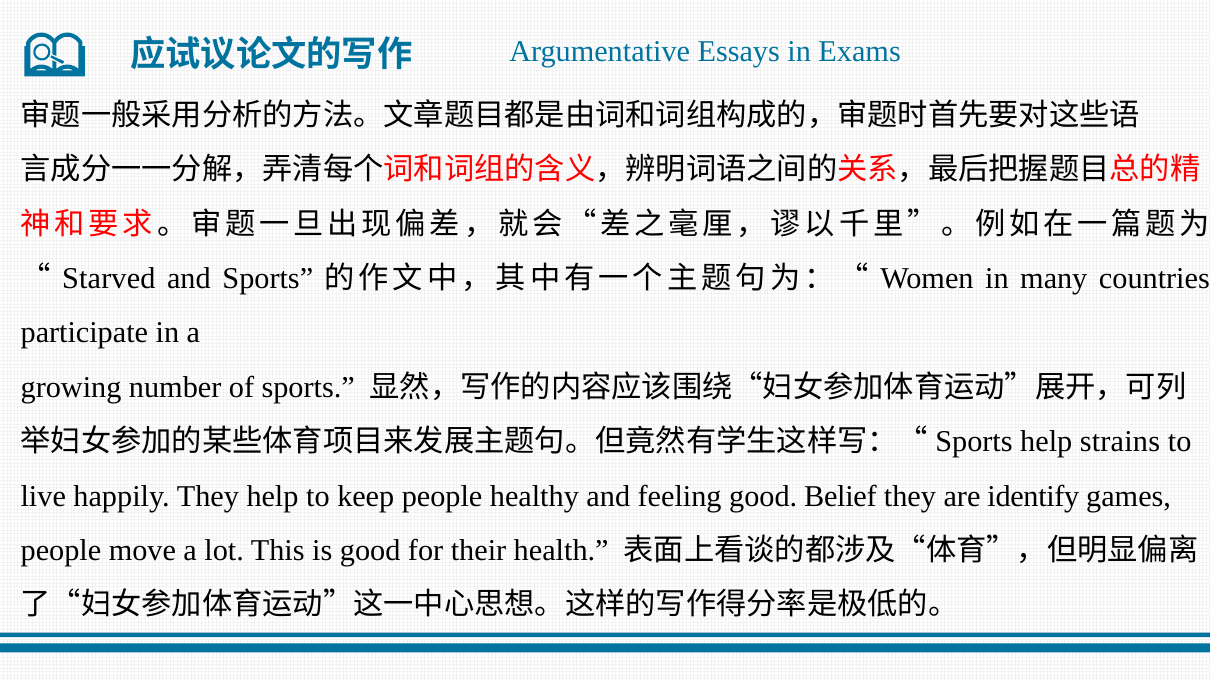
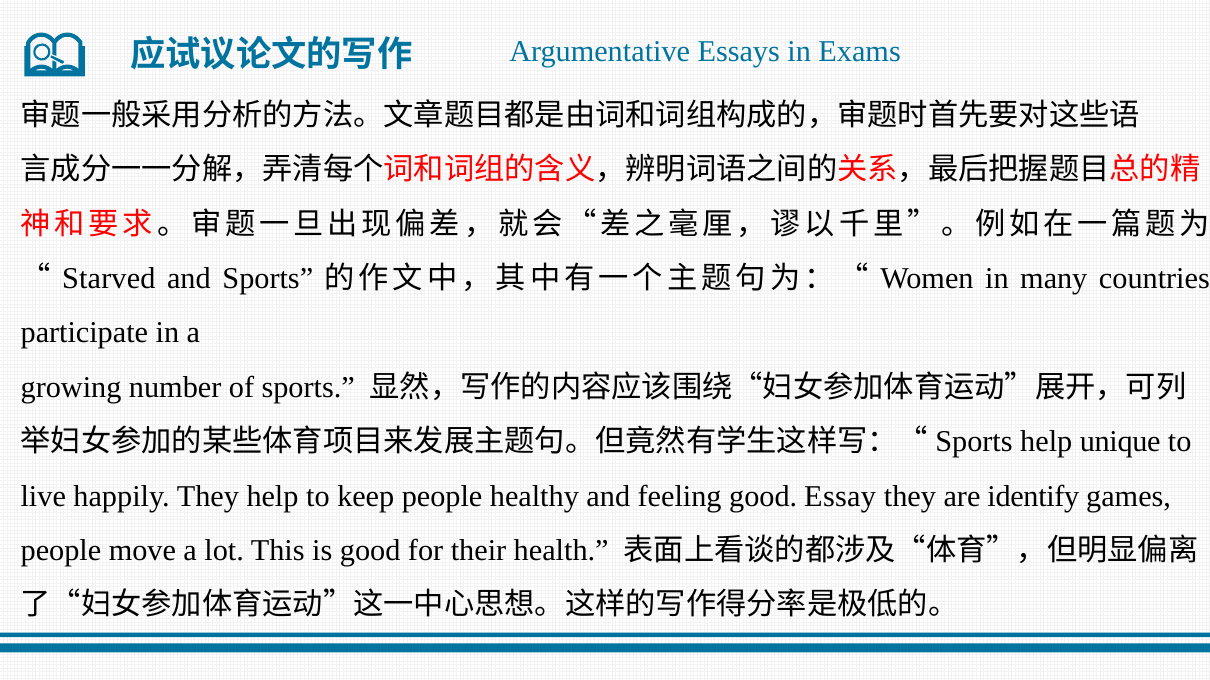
strains: strains -> unique (1120, 442)
Belief: Belief -> Essay (840, 496)
